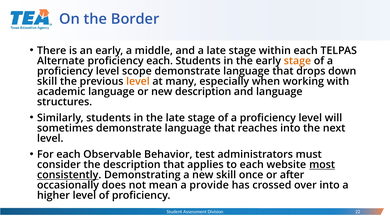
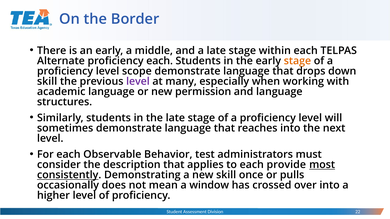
level colour: orange -> purple (138, 81)
new description: description -> permission (203, 92)
website: website -> provide (286, 165)
after: after -> pulls (292, 175)
provide: provide -> window (209, 185)
